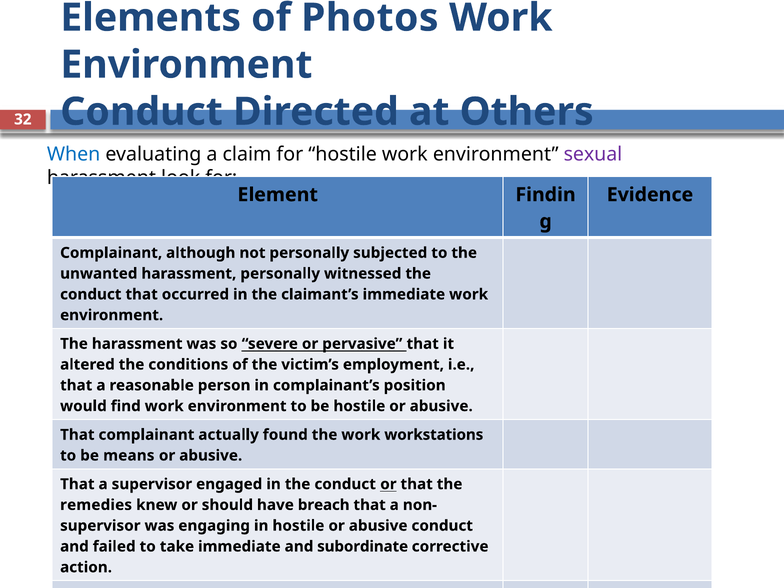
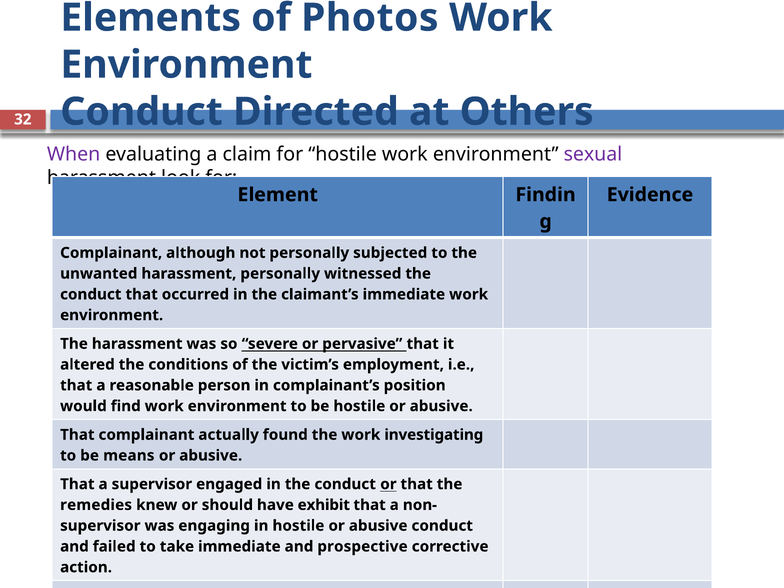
When colour: blue -> purple (74, 154)
workstations: workstations -> investigating (434, 435)
breach: breach -> exhibit (324, 505)
subordinate: subordinate -> prospective (362, 546)
